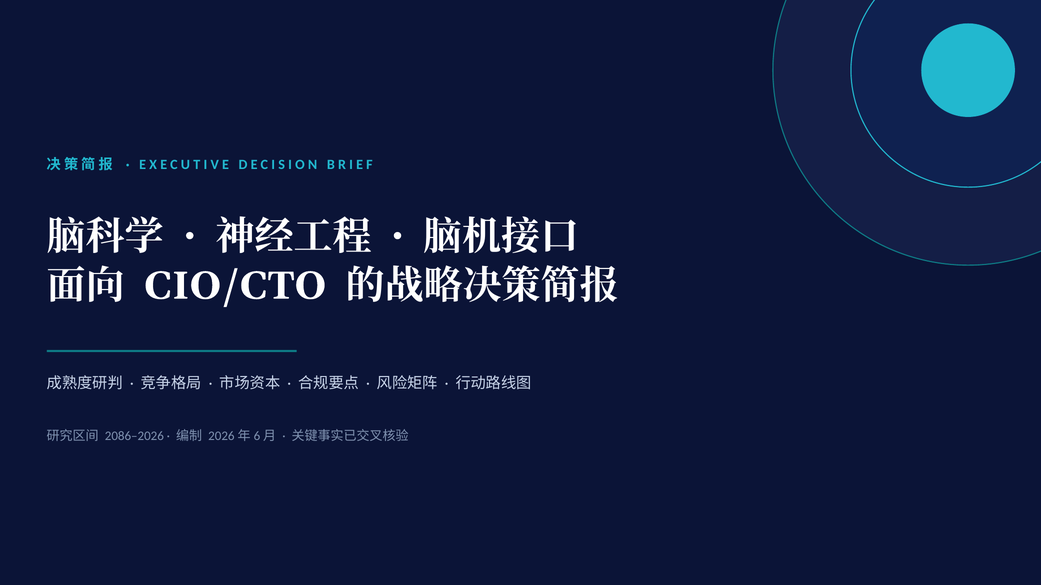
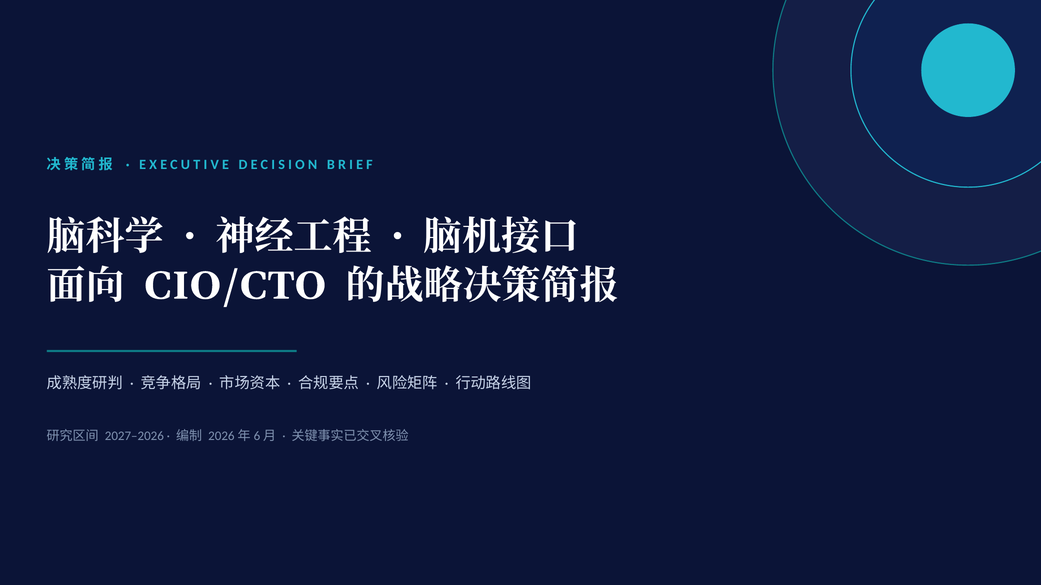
2086–2026: 2086–2026 -> 2027–2026 (134, 436)
